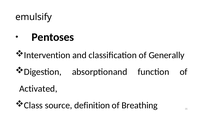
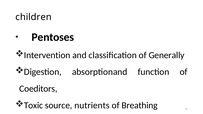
emulsify: emulsify -> children (34, 17)
Activated: Activated -> Coeditors (38, 89)
Class: Class -> Toxic (33, 106)
definition: definition -> nutrients (92, 106)
